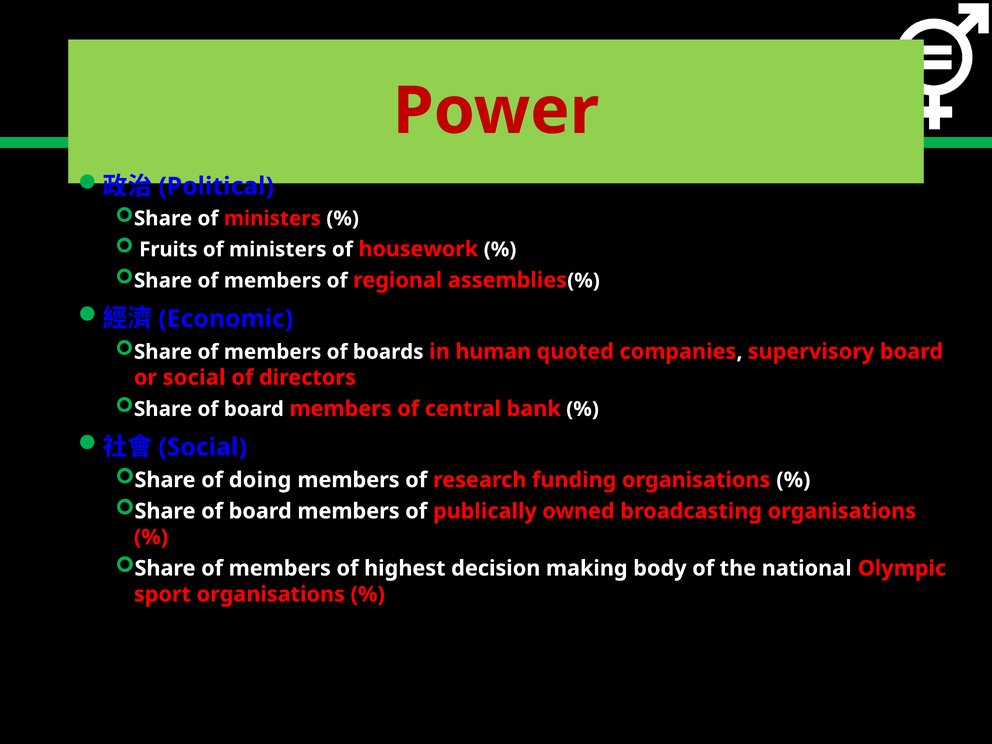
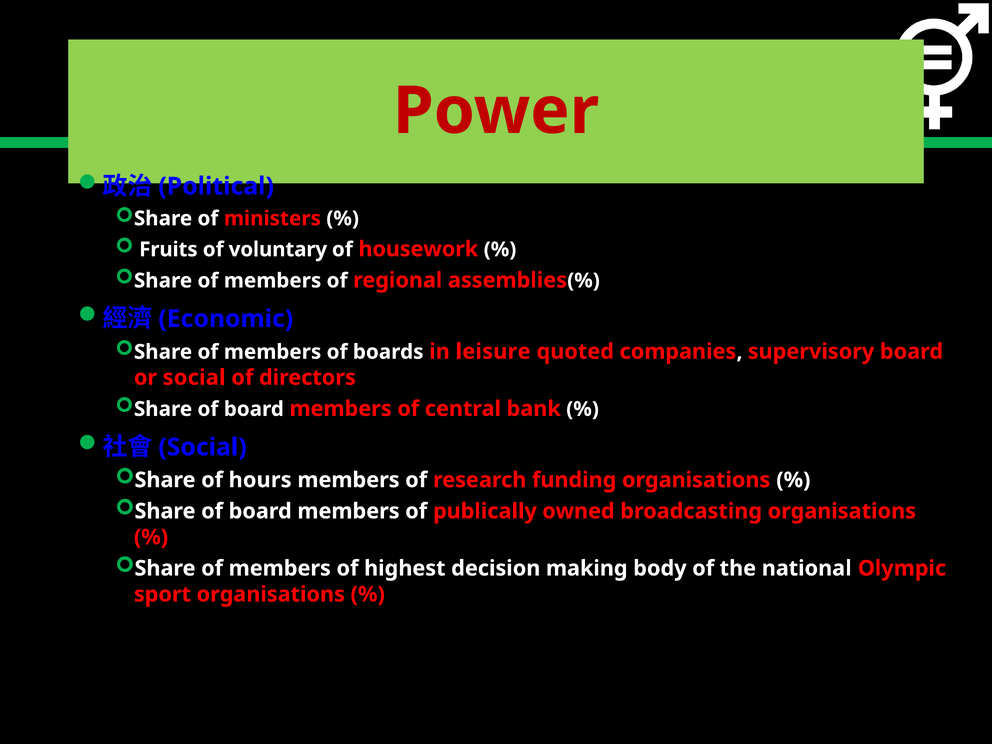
ministers: ministers -> voluntary (278, 250)
human: human -> leisure (493, 352)
doing: doing -> hours (260, 480)
